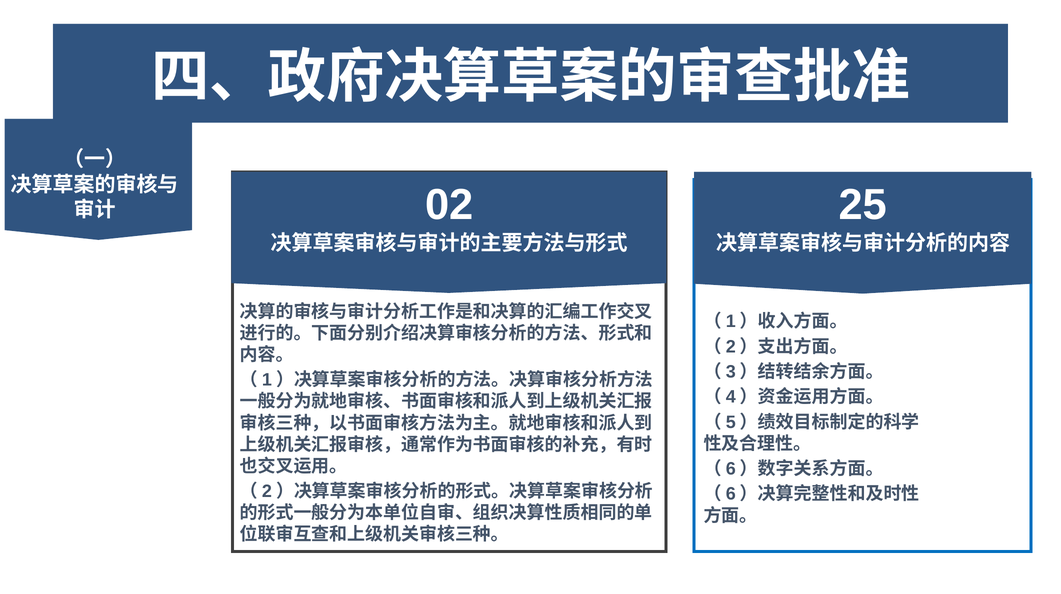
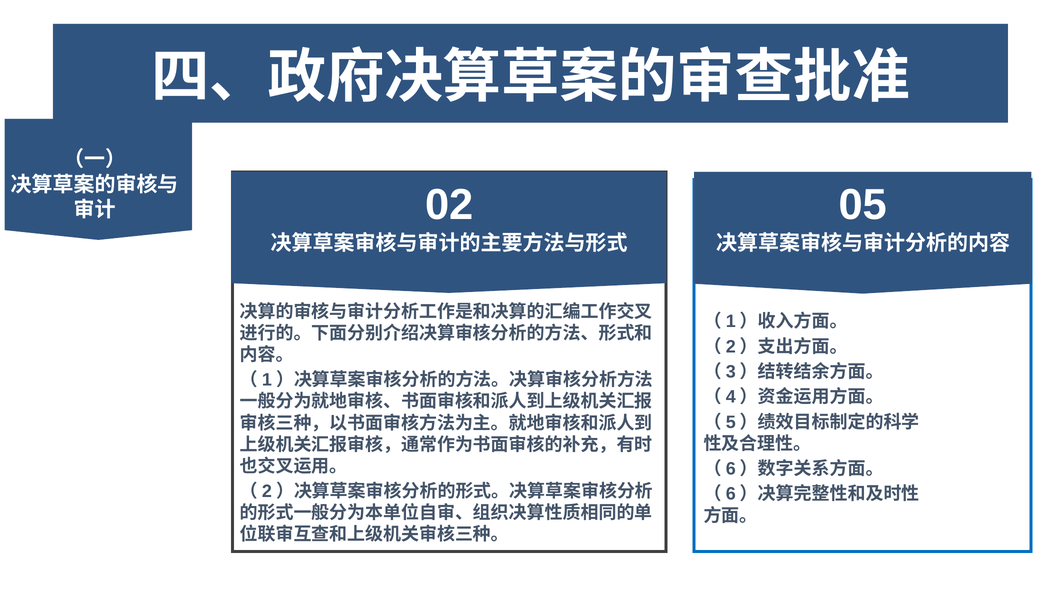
25: 25 -> 05 (863, 205)
